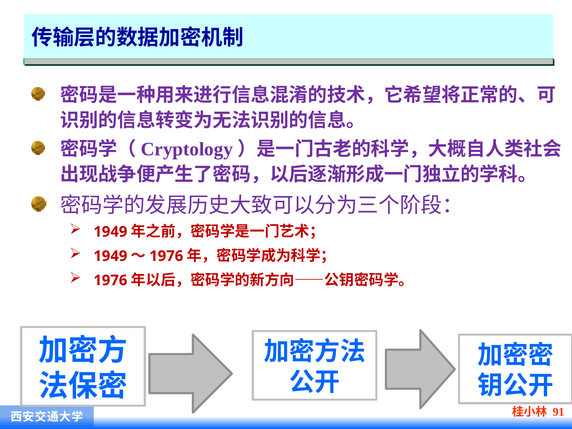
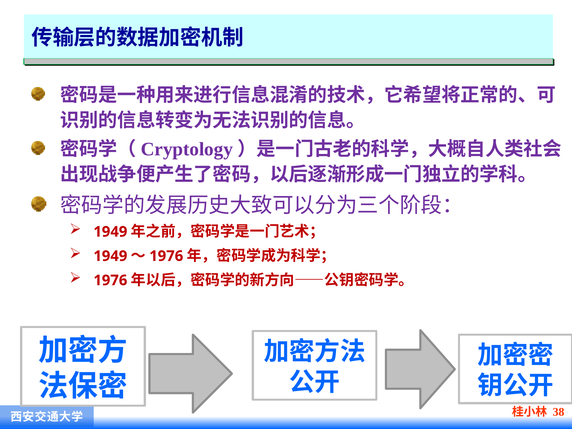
91: 91 -> 38 (559, 412)
